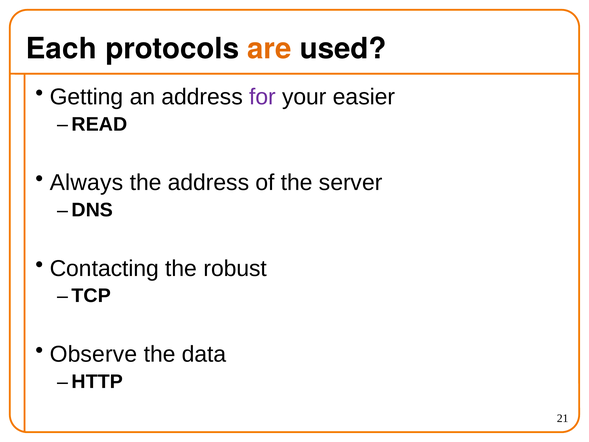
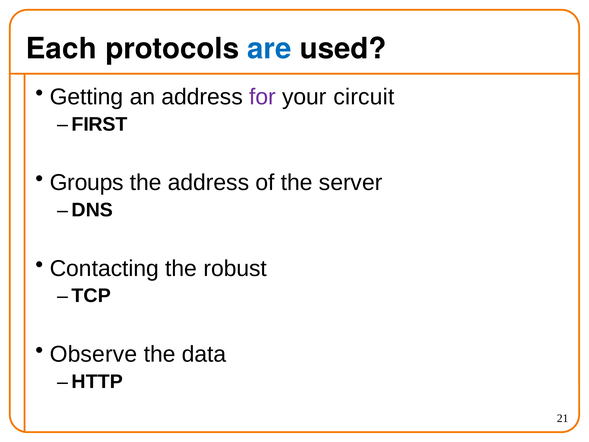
are colour: orange -> blue (269, 49)
easier: easier -> circuit (364, 97)
READ: READ -> FIRST (100, 124)
Always: Always -> Groups (87, 183)
